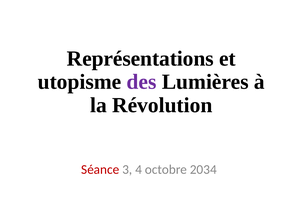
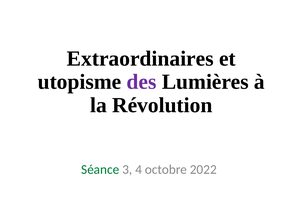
Représentations: Représentations -> Extraordinaires (140, 58)
Séance colour: red -> green (100, 169)
2034: 2034 -> 2022 (203, 169)
